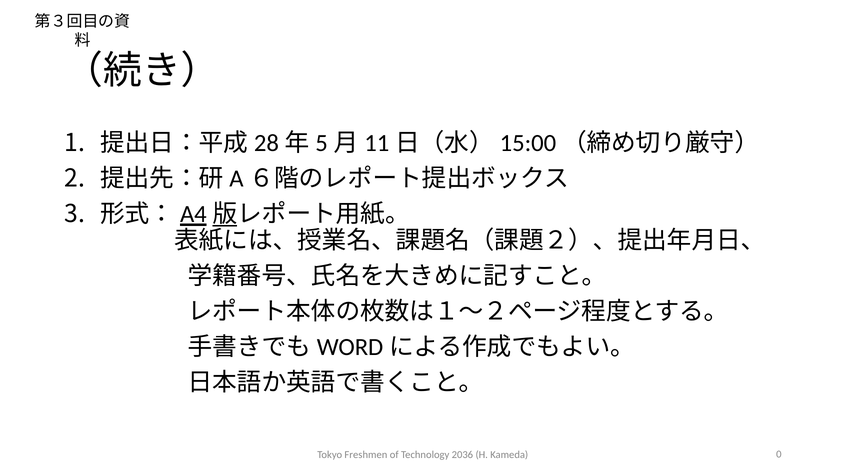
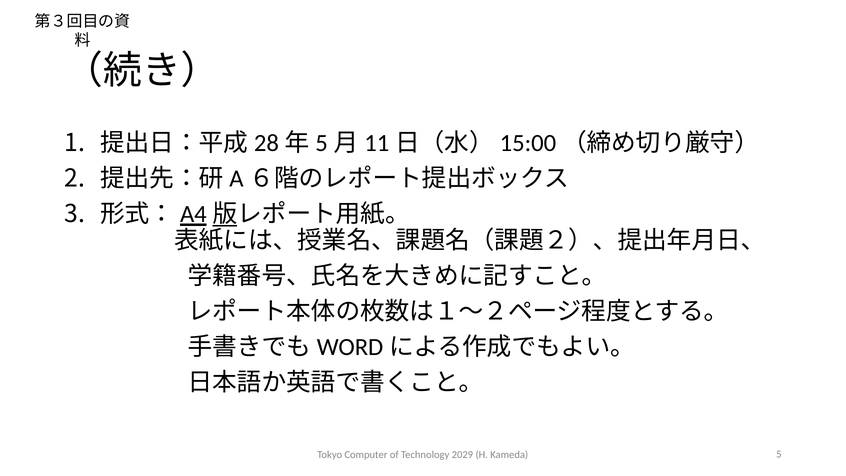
Freshmen: Freshmen -> Computer (366, 454)
2036: 2036 -> 2029 (462, 454)
0: 0 -> 5 (779, 454)
